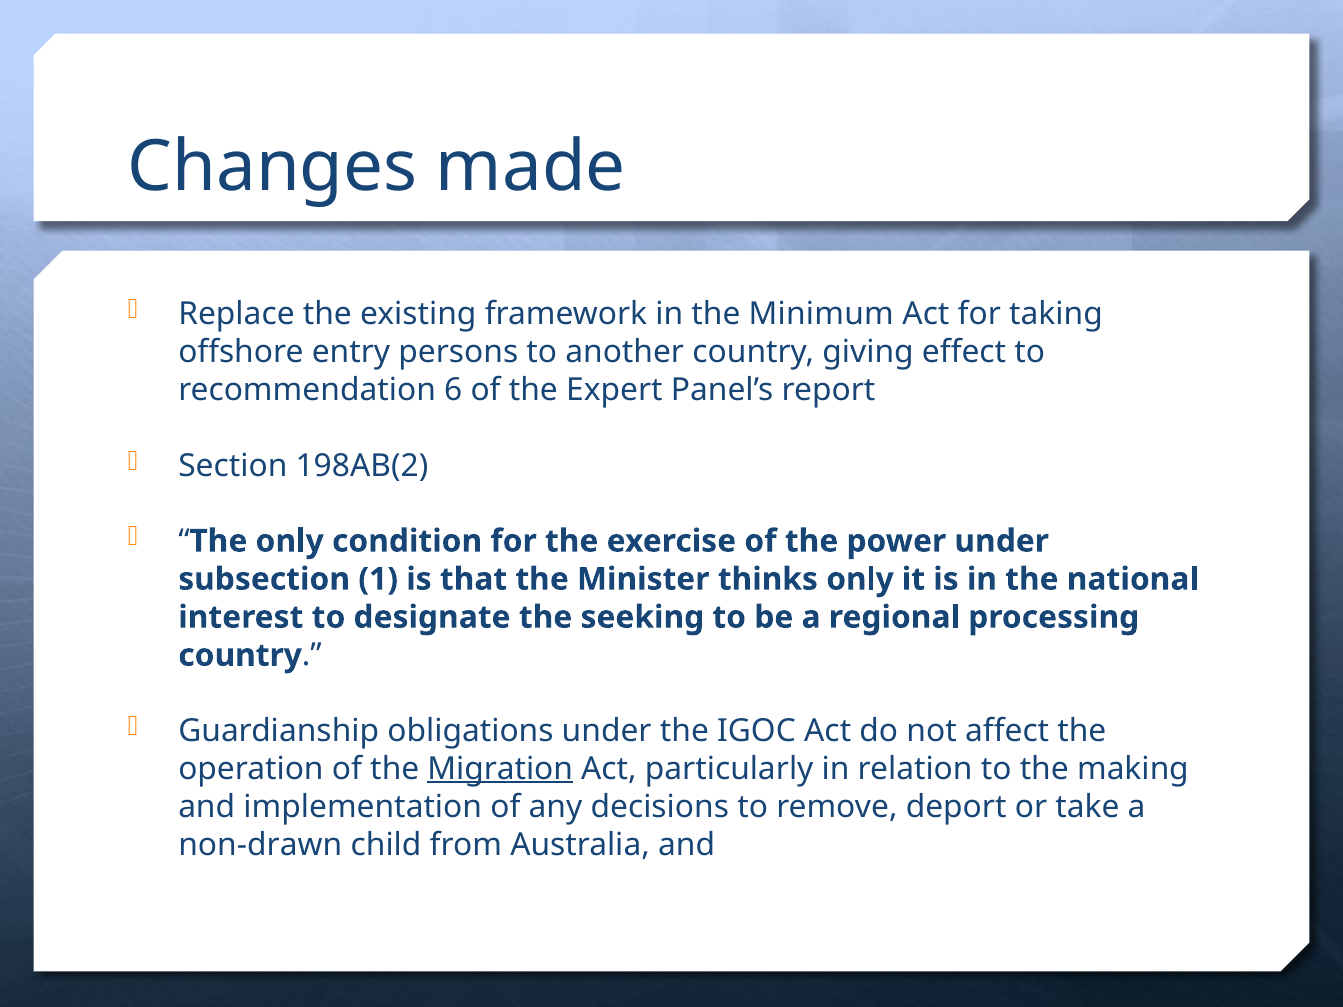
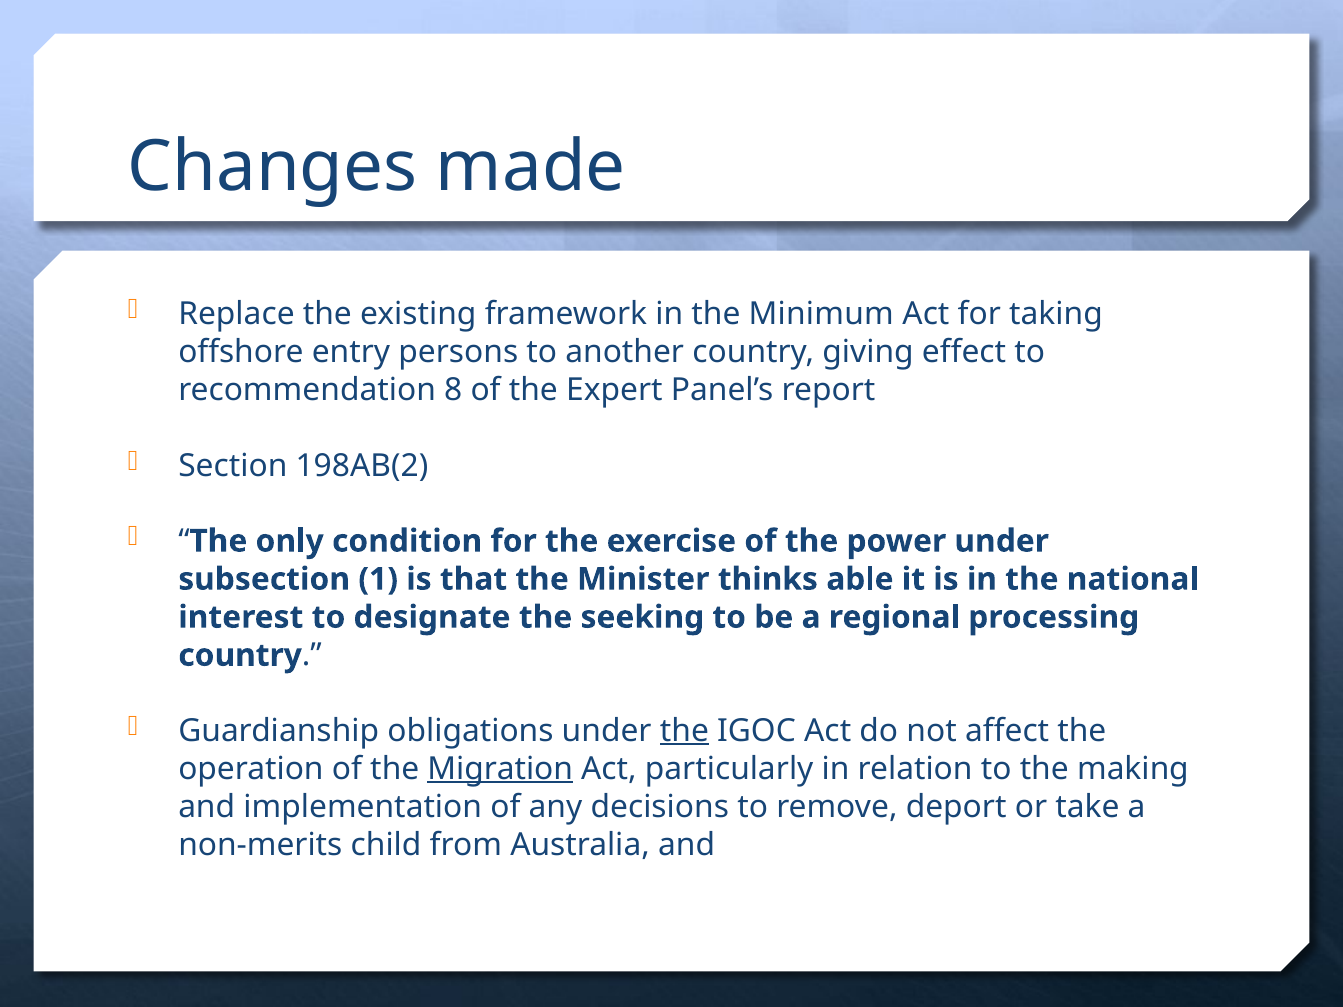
6: 6 -> 8 (453, 390)
thinks only: only -> able (860, 579)
the underline: none -> present (684, 731)
non-drawn: non-drawn -> non-merits (260, 845)
